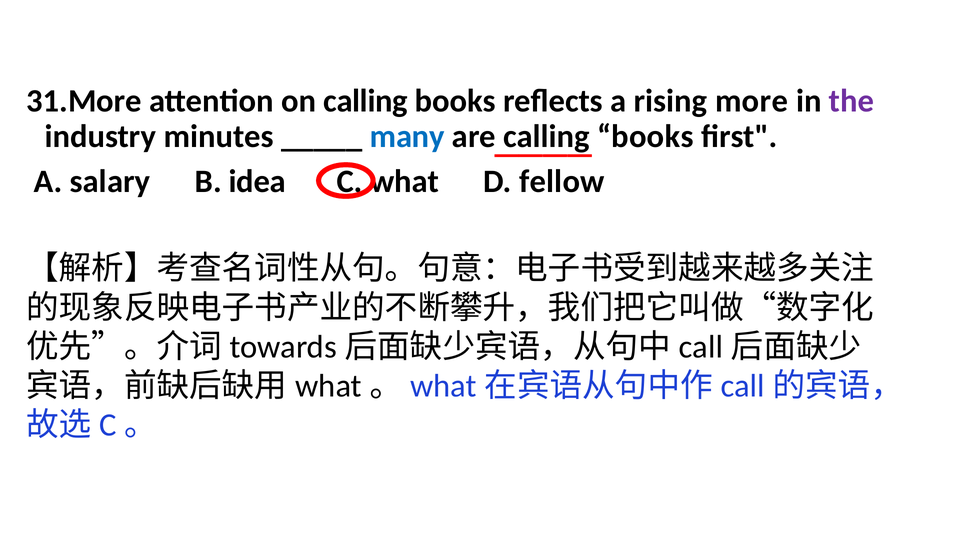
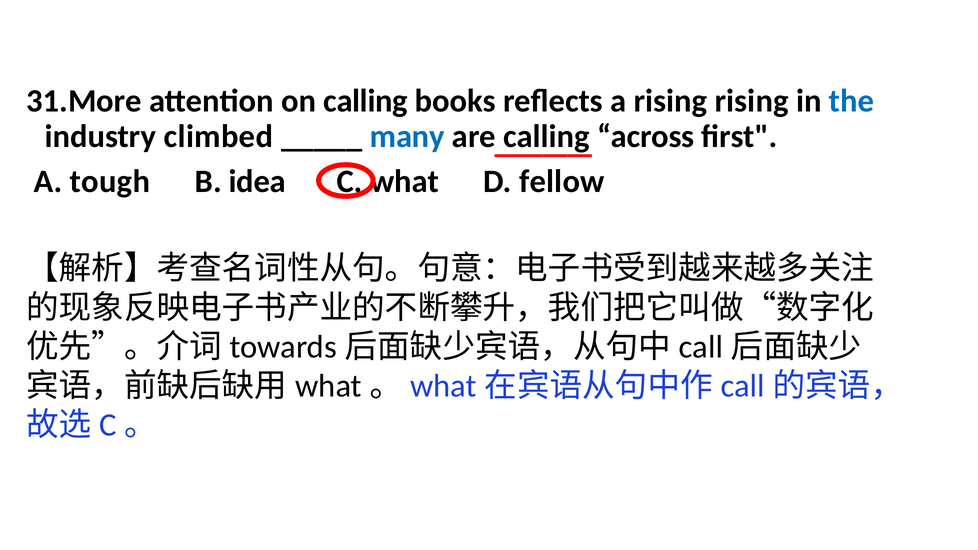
rising more: more -> rising (752, 101)
the colour: purple -> blue (852, 101)
minutes: minutes -> climbed (218, 136)
books: books -> across (646, 136)
salary: salary -> tough (110, 182)
